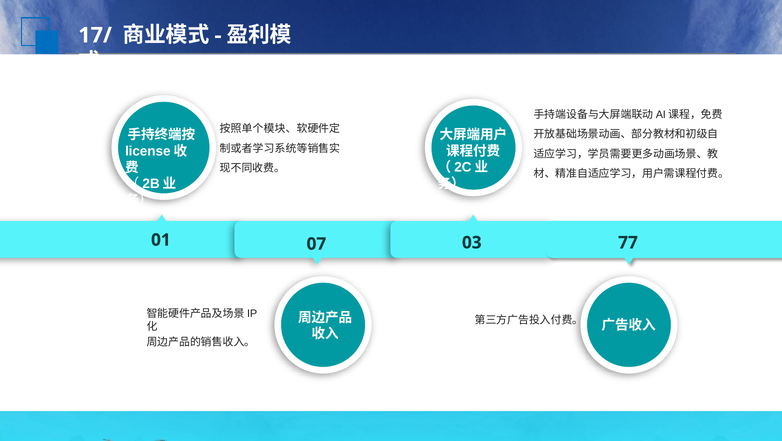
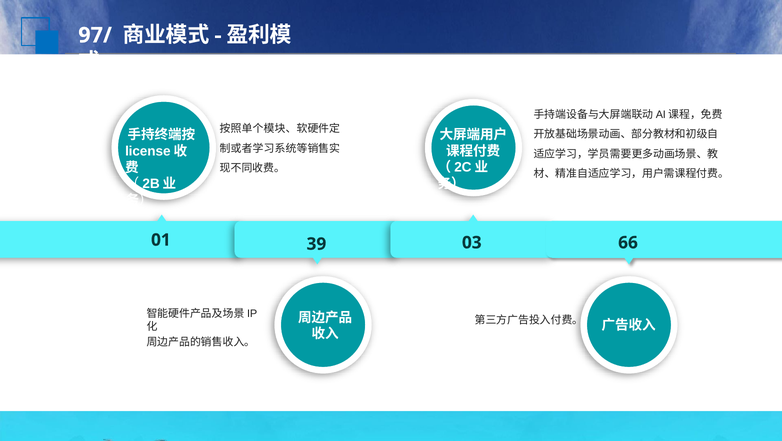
17/: 17/ -> 97/ (95, 35)
07: 07 -> 39 (316, 244)
77: 77 -> 66 (628, 242)
